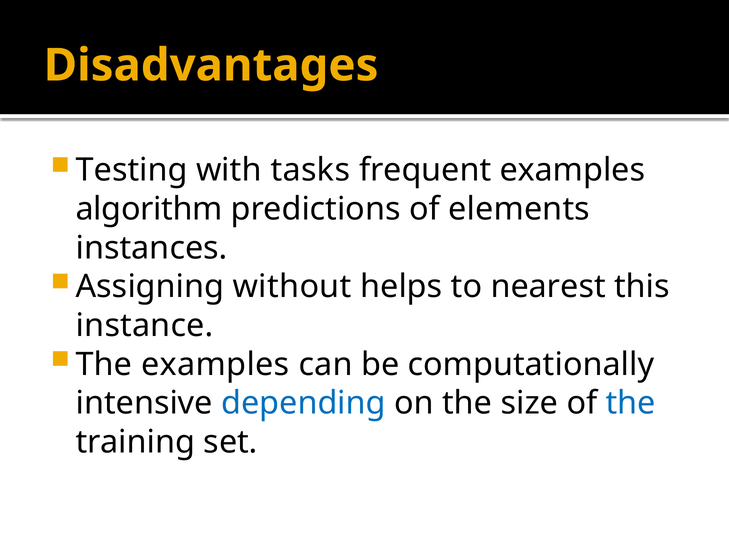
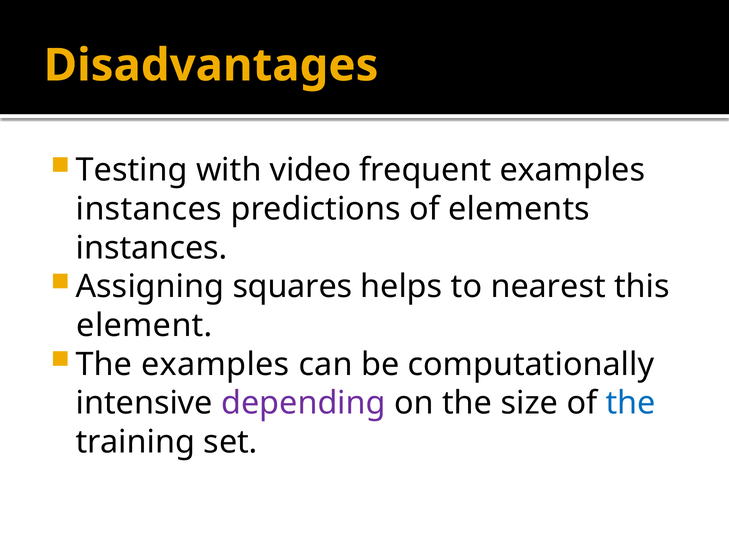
tasks: tasks -> video (311, 171)
algorithm: algorithm -> instances (149, 209)
without: without -> squares (292, 287)
instance: instance -> element (145, 326)
depending colour: blue -> purple (303, 404)
